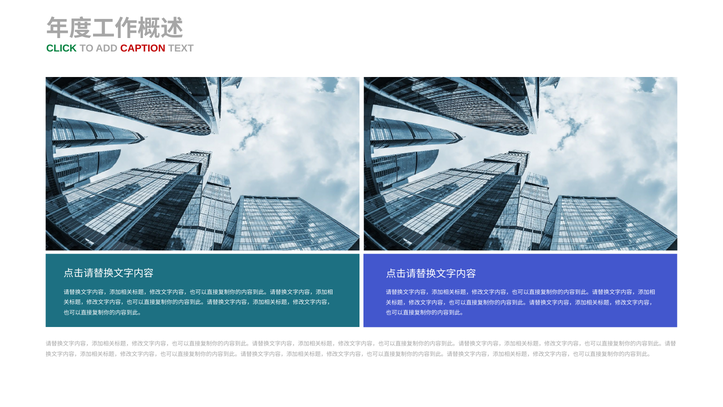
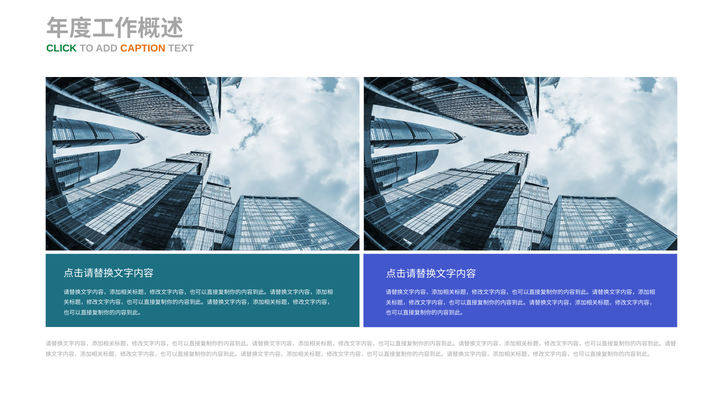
CAPTION colour: red -> orange (143, 49)
